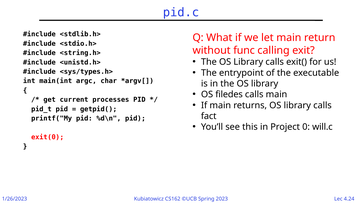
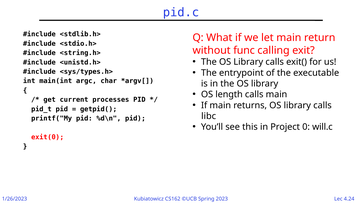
filedes: filedes -> length (229, 95)
fact: fact -> libc (209, 116)
